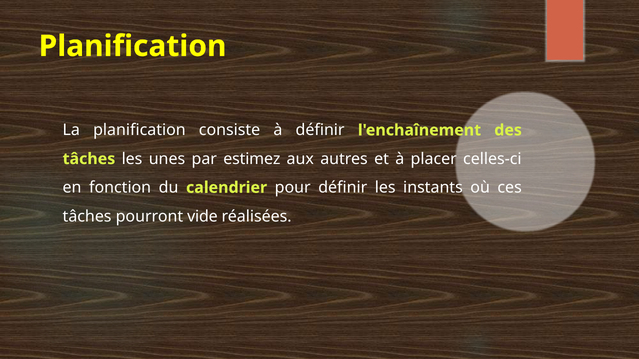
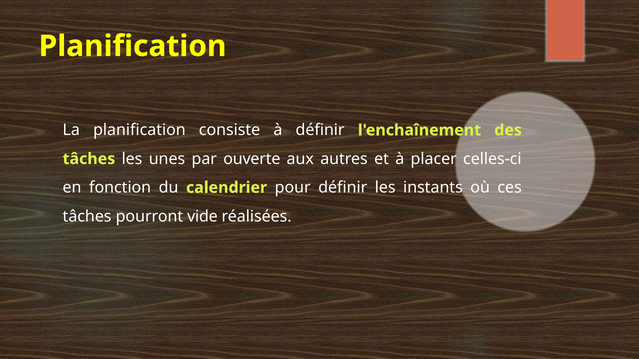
estimez: estimez -> ouverte (252, 159)
